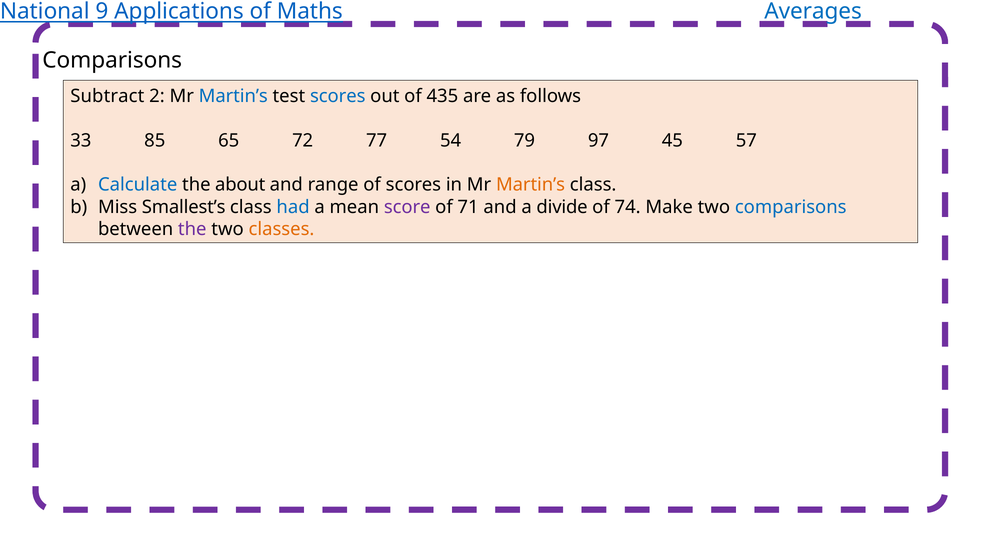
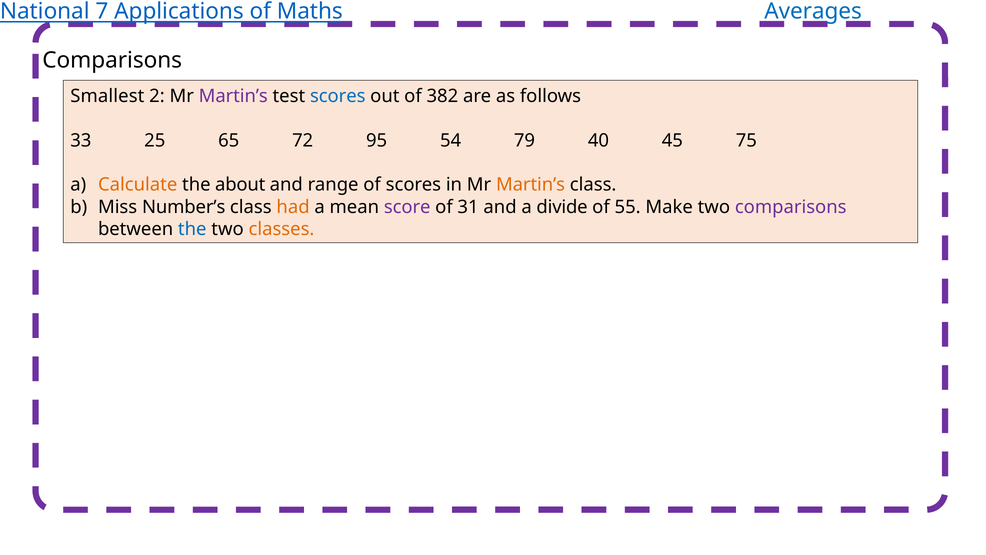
9: 9 -> 7 (102, 11)
Subtract: Subtract -> Smallest (107, 96)
Martin’s colour: blue -> purple (233, 96)
435: 435 -> 382 (442, 96)
85: 85 -> 25 (155, 140)
77: 77 -> 95 (377, 140)
97: 97 -> 40 (598, 140)
57: 57 -> 75 (746, 140)
Calculate colour: blue -> orange (138, 185)
Smallest’s: Smallest’s -> Number’s (184, 207)
had colour: blue -> orange (293, 207)
71: 71 -> 31 (468, 207)
74: 74 -> 55 (628, 207)
comparisons colour: blue -> purple (791, 207)
the colour: purple -> blue (192, 229)
